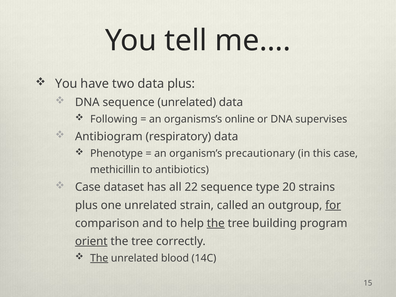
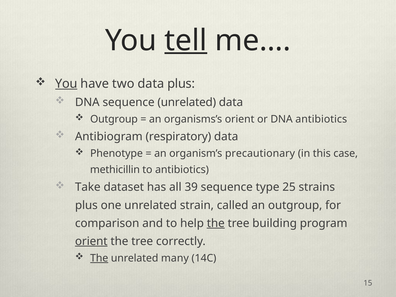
tell underline: none -> present (186, 40)
You underline: none -> present (66, 84)
Following: Following -> Outgroup (114, 119)
organisms’s online: online -> orient (240, 119)
DNA supervises: supervises -> antibiotics (321, 119)
Case: Case -> Take (88, 187)
22: 22 -> 39 (191, 187)
20: 20 -> 25 (289, 187)
for underline: present -> none (333, 205)
blood: blood -> many (175, 258)
